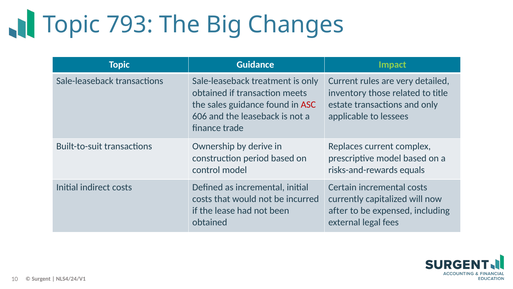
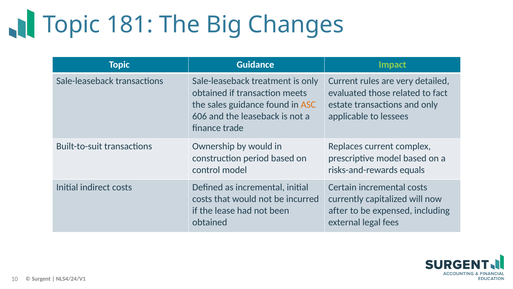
793: 793 -> 181 (130, 25)
inventory: inventory -> evaluated (347, 93)
title: title -> fact (440, 93)
ASC colour: red -> orange (308, 104)
by derive: derive -> would (260, 146)
